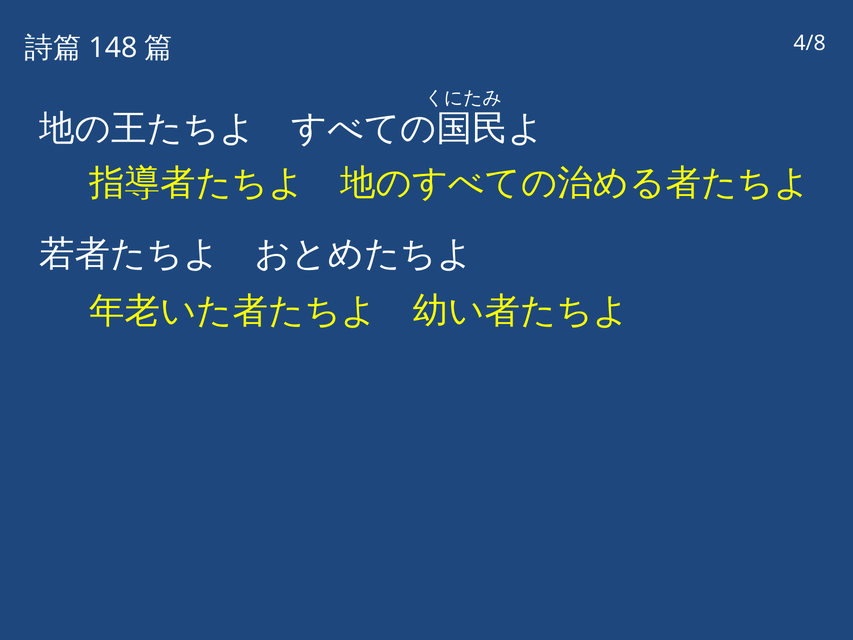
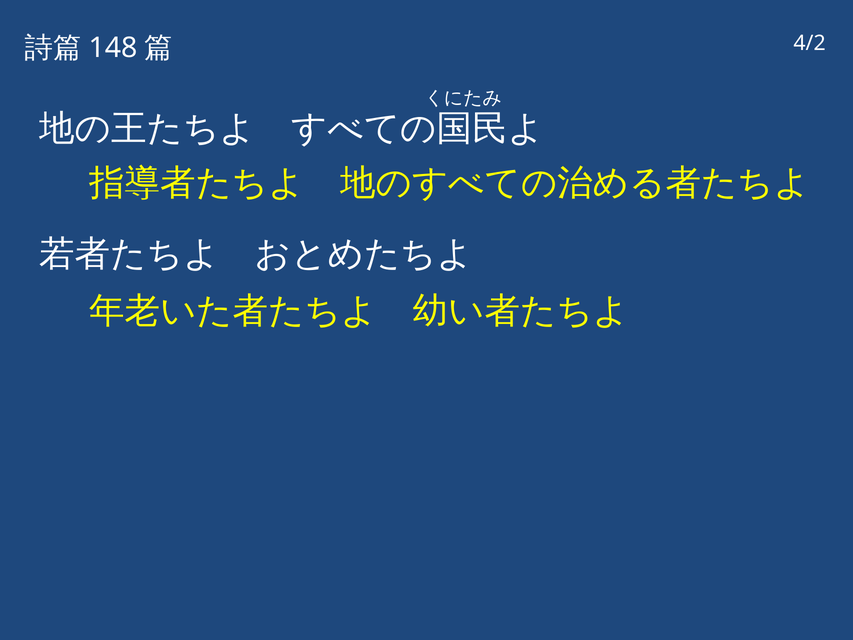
4/8: 4/8 -> 4/2 (810, 43)
